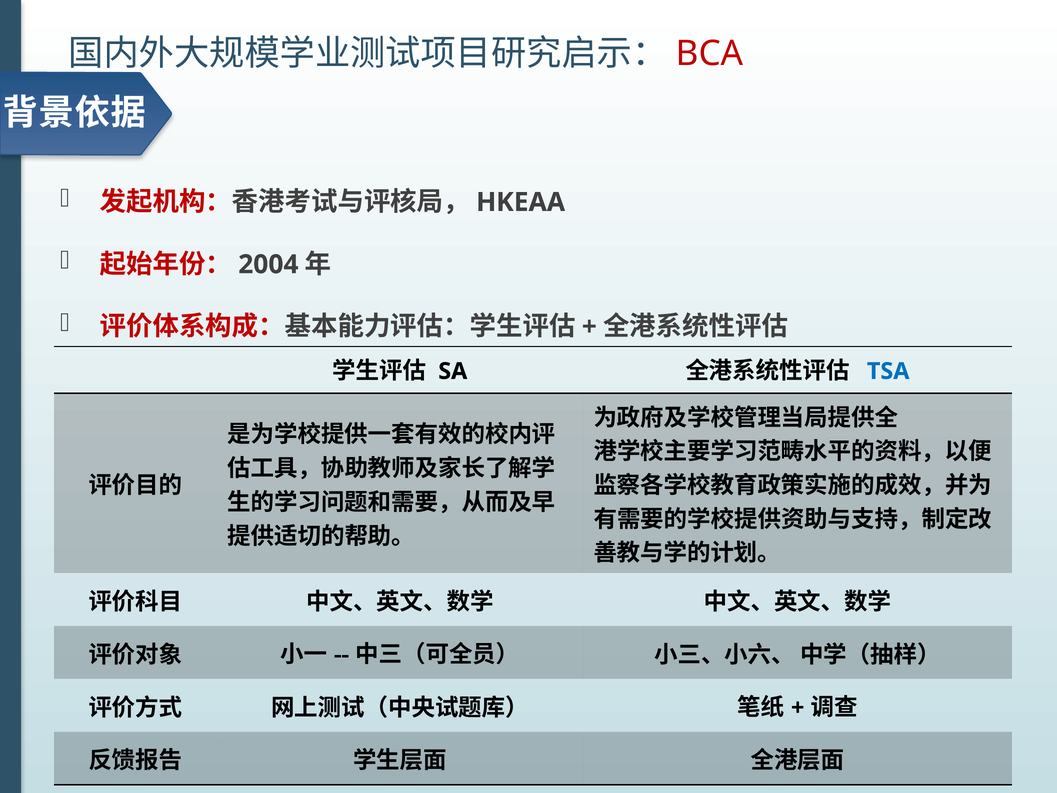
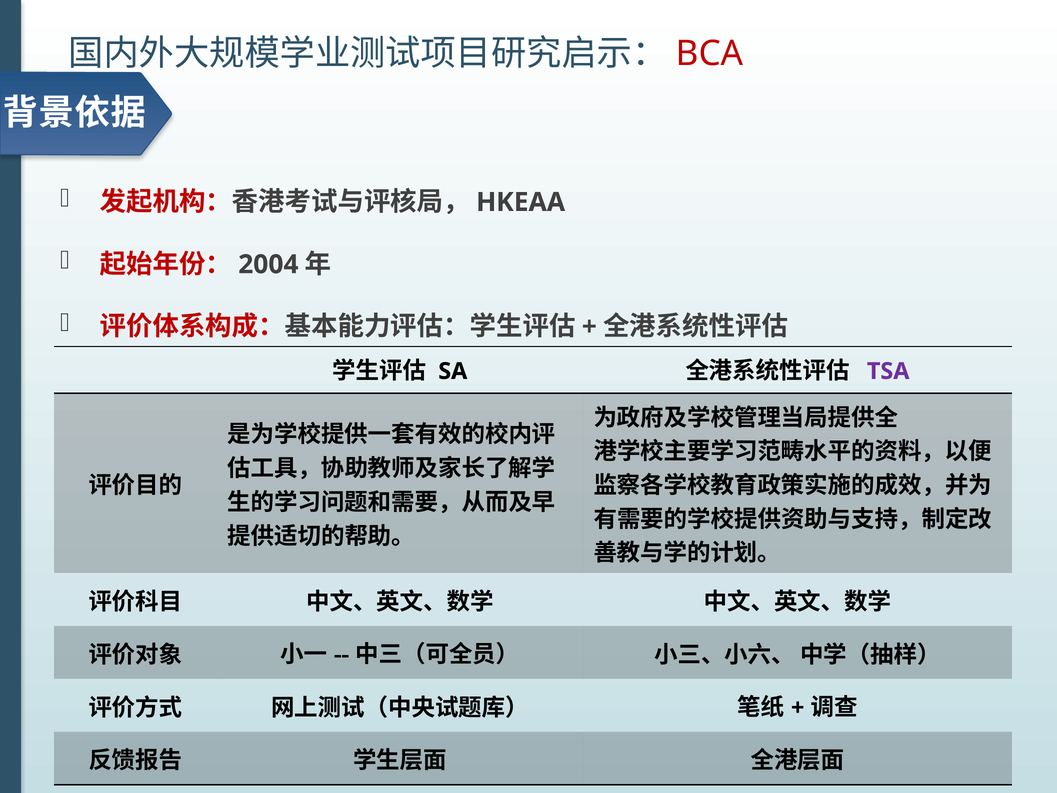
TSA colour: blue -> purple (888, 371)
